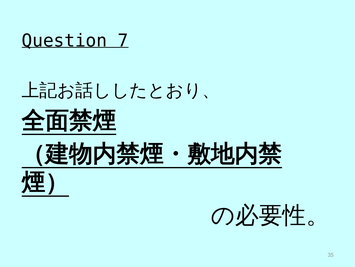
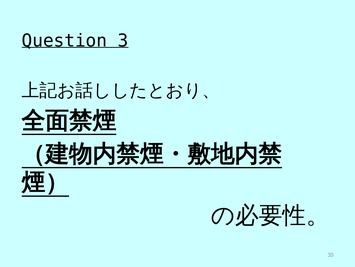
7: 7 -> 3 (123, 41)
